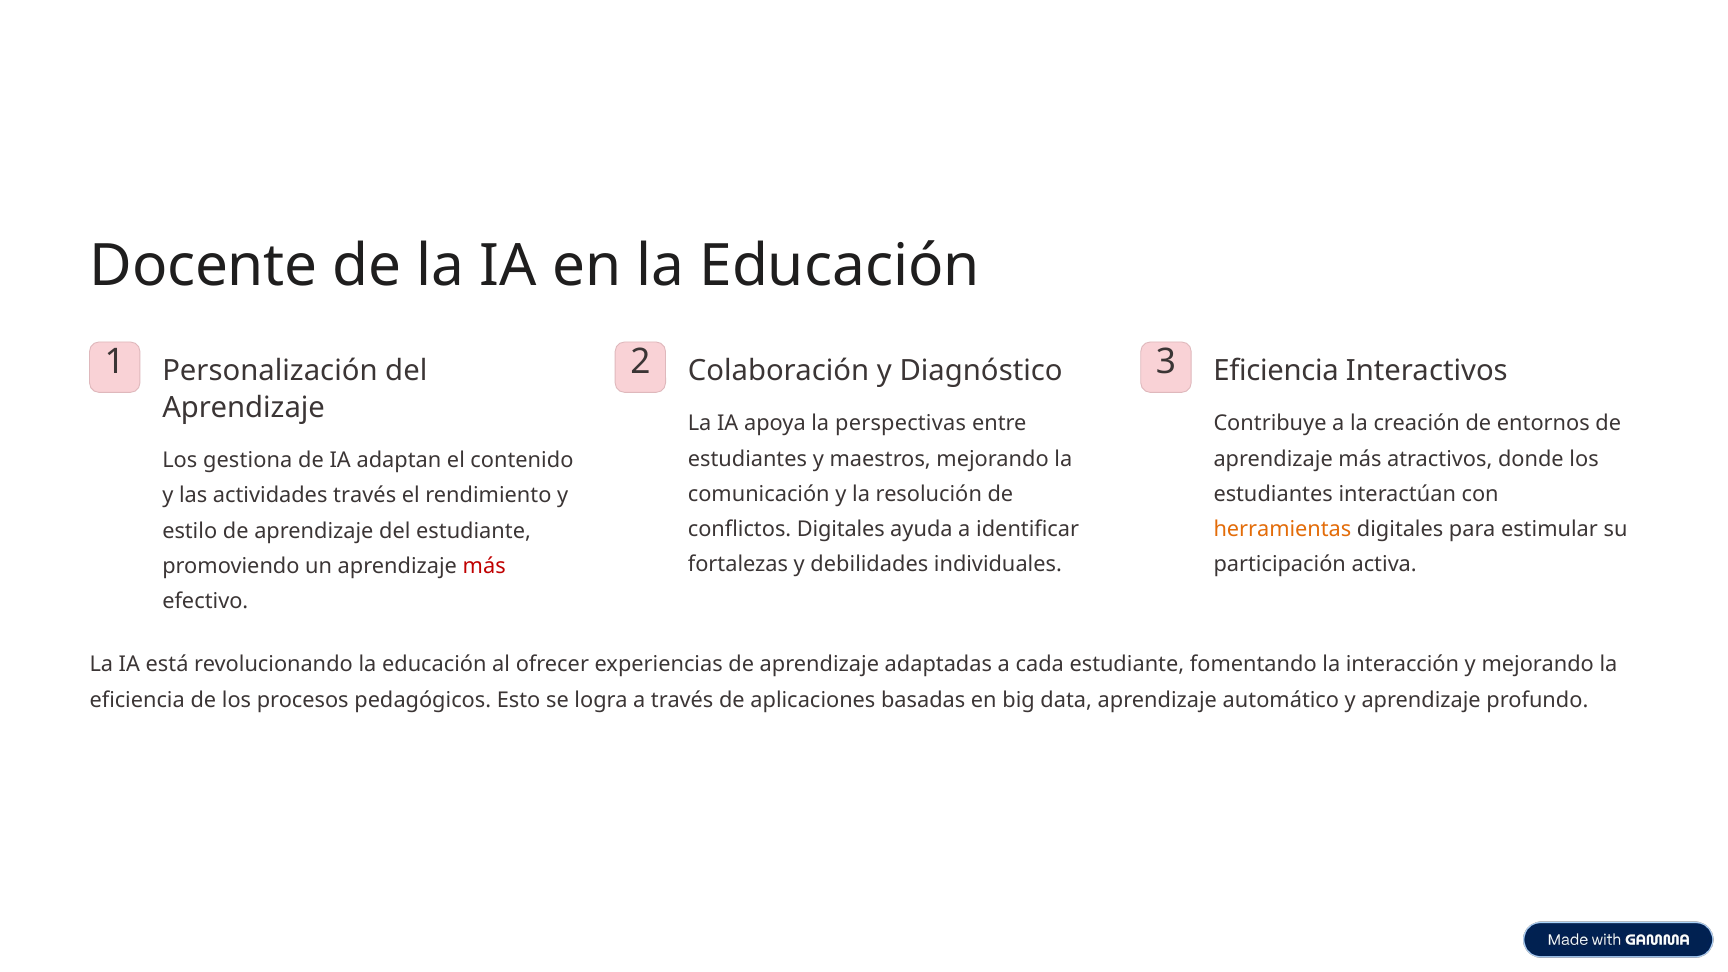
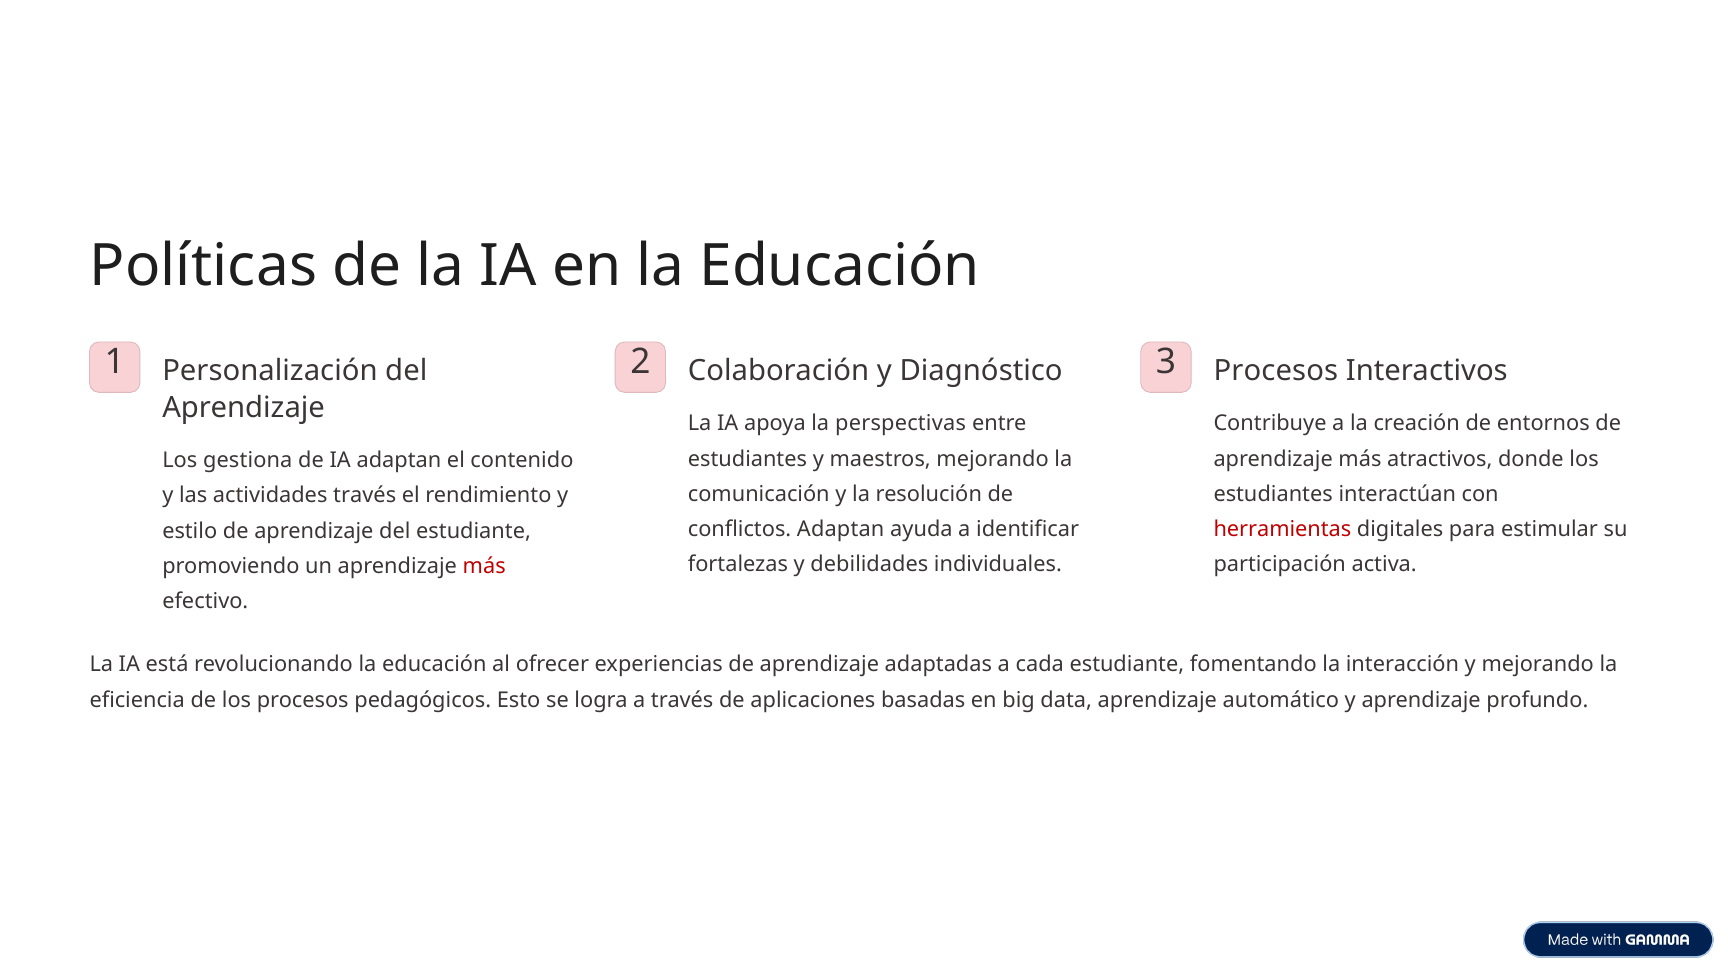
Docente: Docente -> Políticas (203, 266)
3 Eficiencia: Eficiencia -> Procesos (1276, 371)
conflictos Digitales: Digitales -> Adaptan (841, 529)
herramientas colour: orange -> red (1282, 529)
